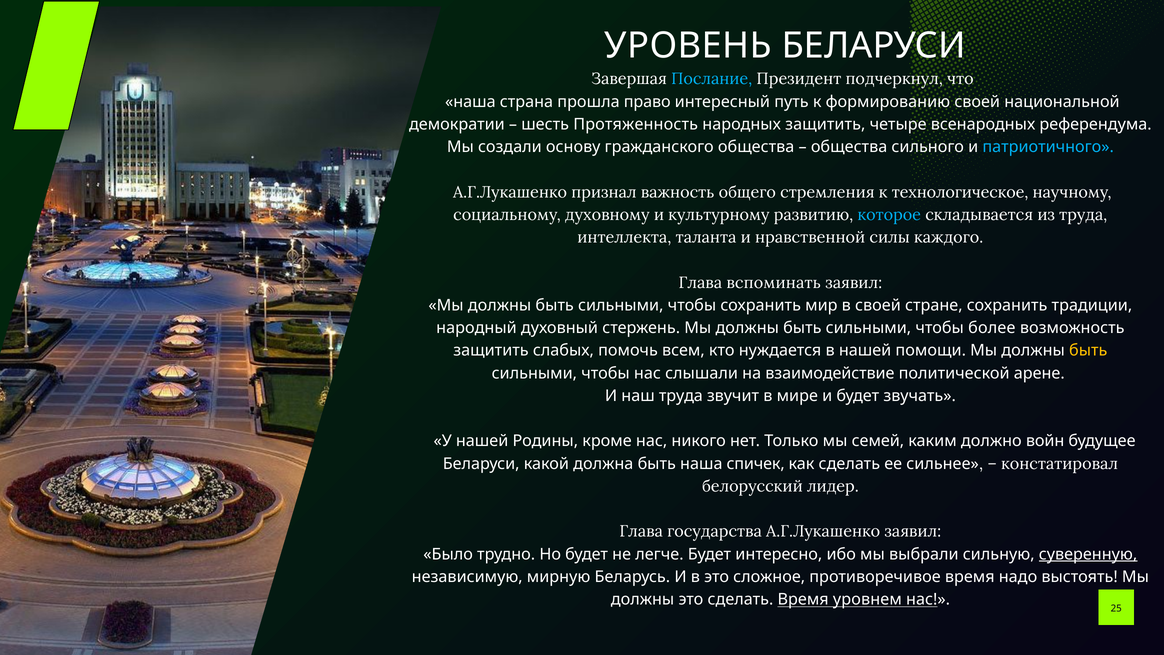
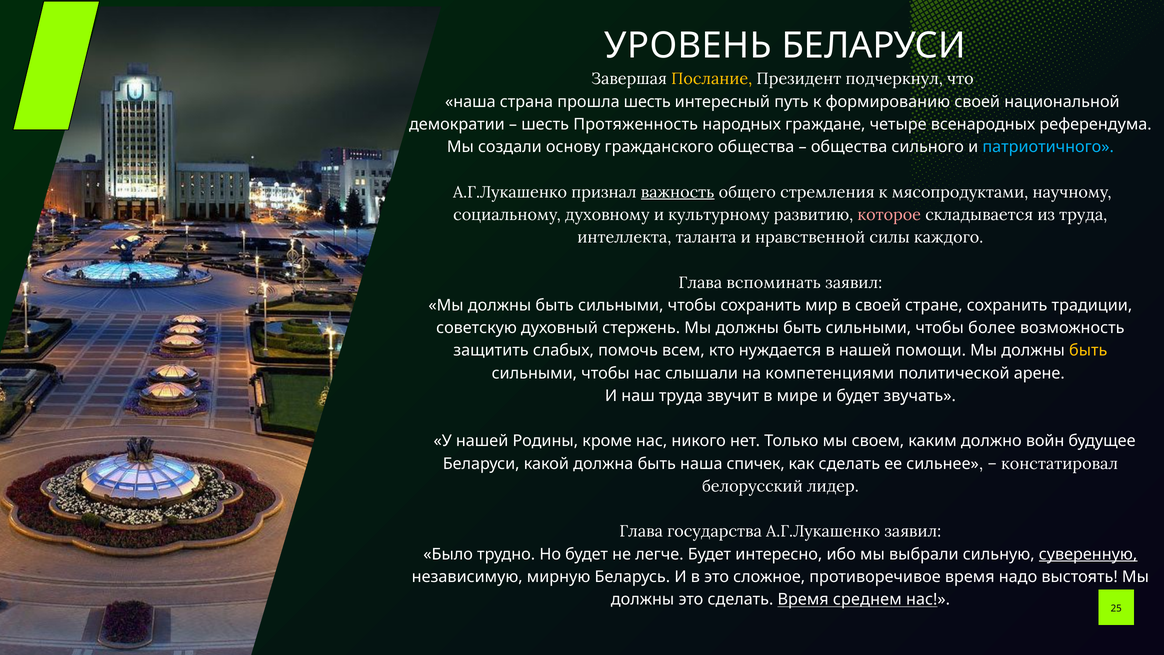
Послание colour: light blue -> yellow (712, 79)
прошла право: право -> шесть (647, 102)
народных защитить: защитить -> граждане (825, 124)
важность underline: none -> present (678, 192)
технологическое: технологическое -> мясопродуктами (960, 192)
которое colour: light blue -> pink (889, 215)
народный: народный -> советскую (477, 328)
взаимодействие: взаимодействие -> компетенциями (830, 373)
семей: семей -> своем (878, 441)
уровнем: уровнем -> среднем (867, 599)
